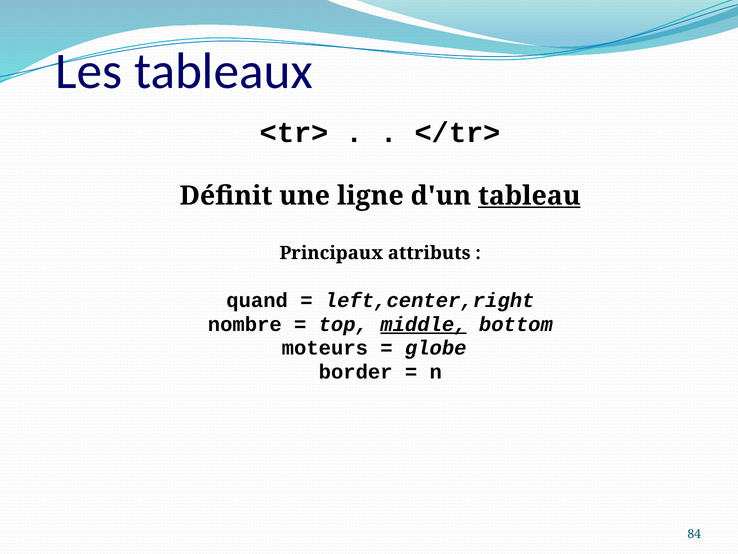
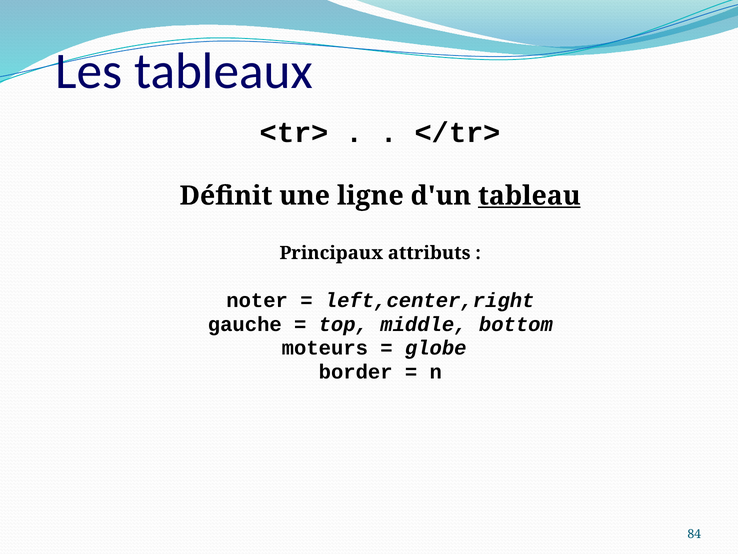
quand: quand -> noter (257, 300)
nombre: nombre -> gauche (245, 324)
middle underline: present -> none (423, 324)
